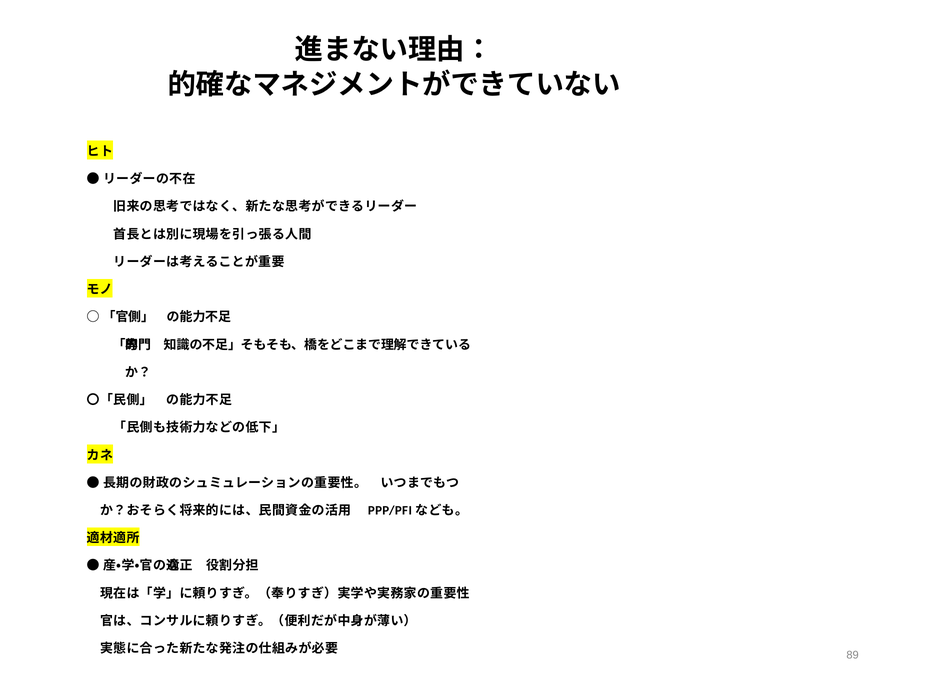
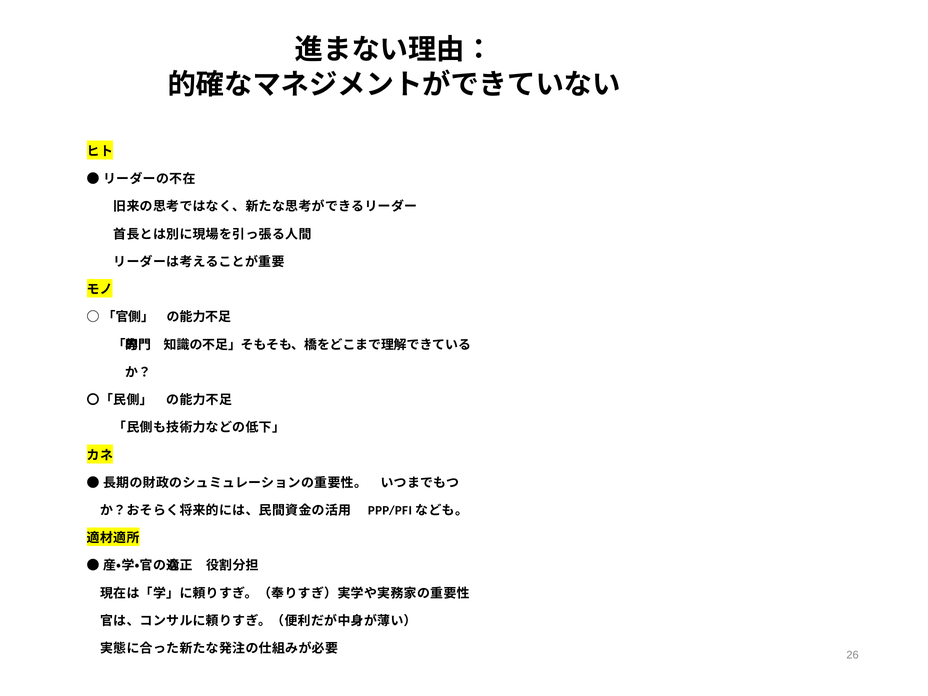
89: 89 -> 26 (853, 655)
